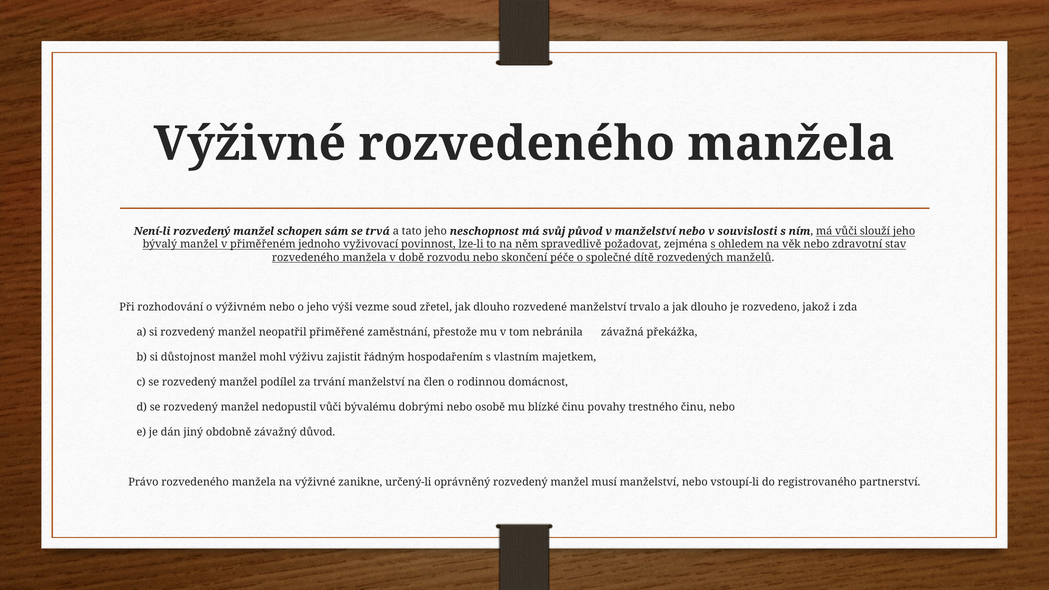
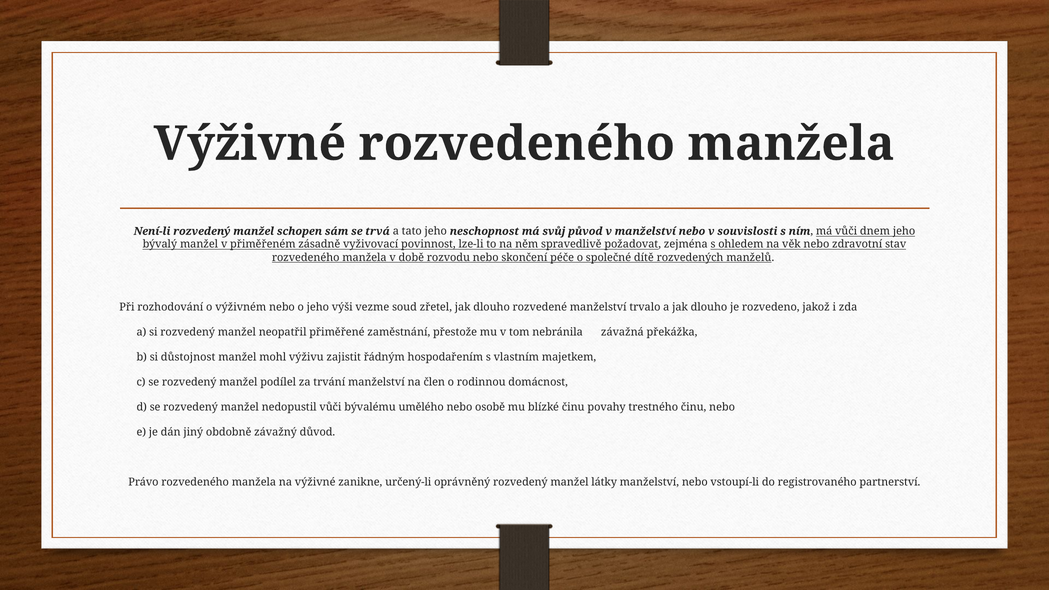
slouží: slouží -> dnem (875, 231)
jednoho: jednoho -> zásadně (319, 244)
dobrými: dobrými -> umělého (421, 407)
musí: musí -> látky (604, 482)
